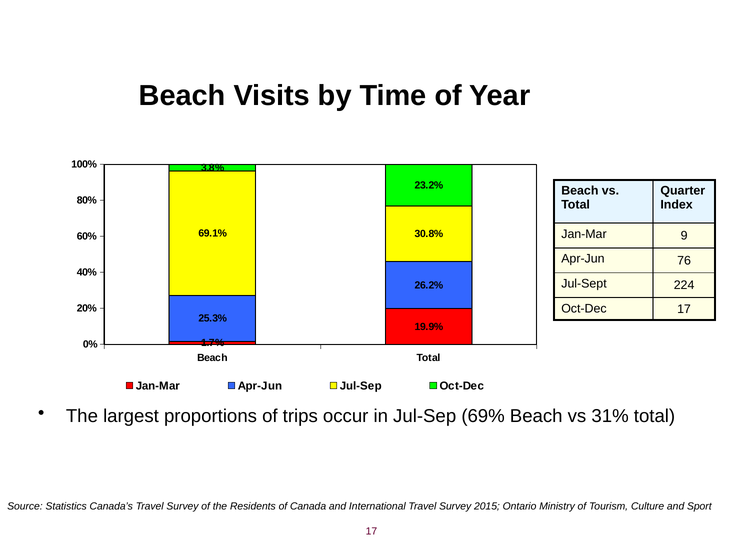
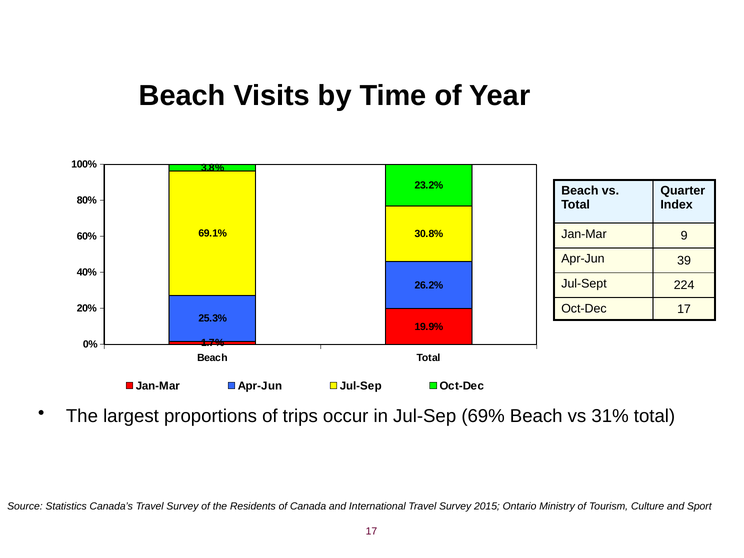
76: 76 -> 39 (684, 261)
